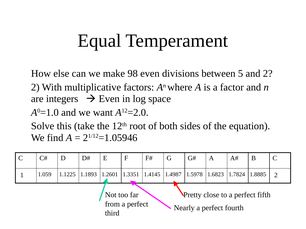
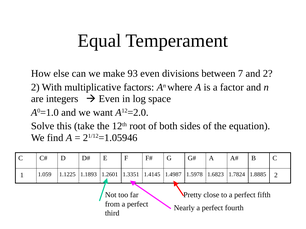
98: 98 -> 93 (133, 74)
5: 5 -> 7 (241, 74)
